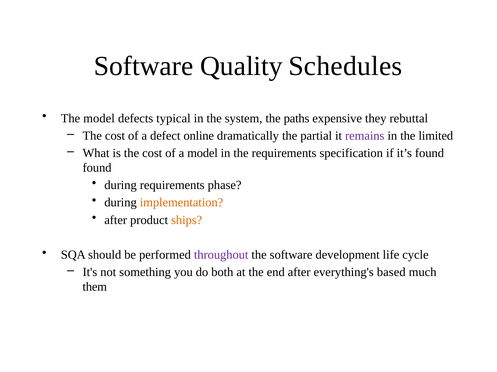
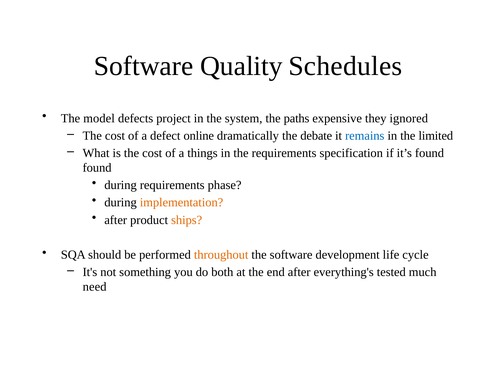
typical: typical -> project (174, 118)
rebuttal: rebuttal -> ignored (409, 118)
partial: partial -> debate (316, 136)
remains colour: purple -> blue (365, 136)
a model: model -> things (202, 153)
throughout colour: purple -> orange (221, 255)
based: based -> tested (391, 273)
them: them -> need (95, 287)
